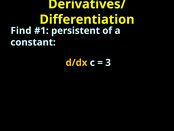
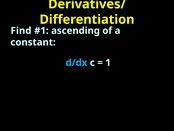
persistent: persistent -> ascending (76, 31)
d/dx colour: yellow -> light blue (76, 62)
3: 3 -> 1 (108, 62)
